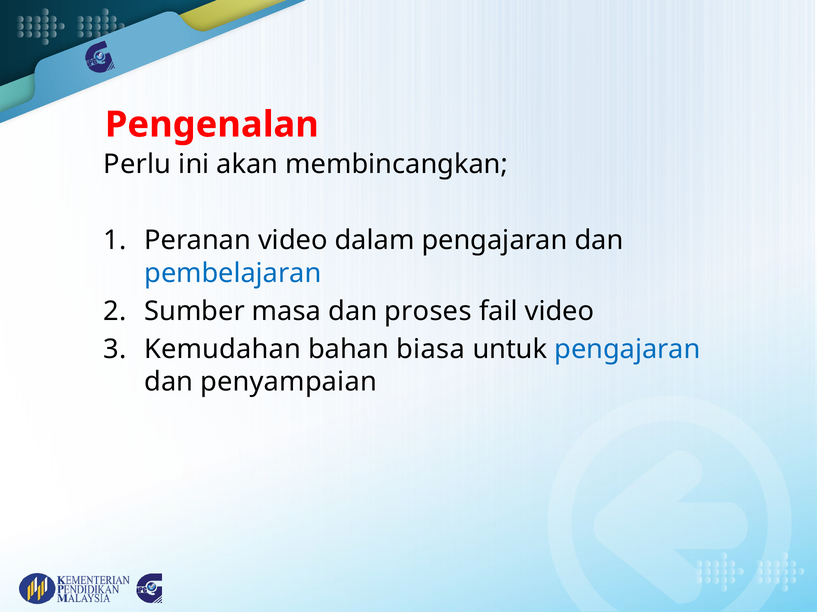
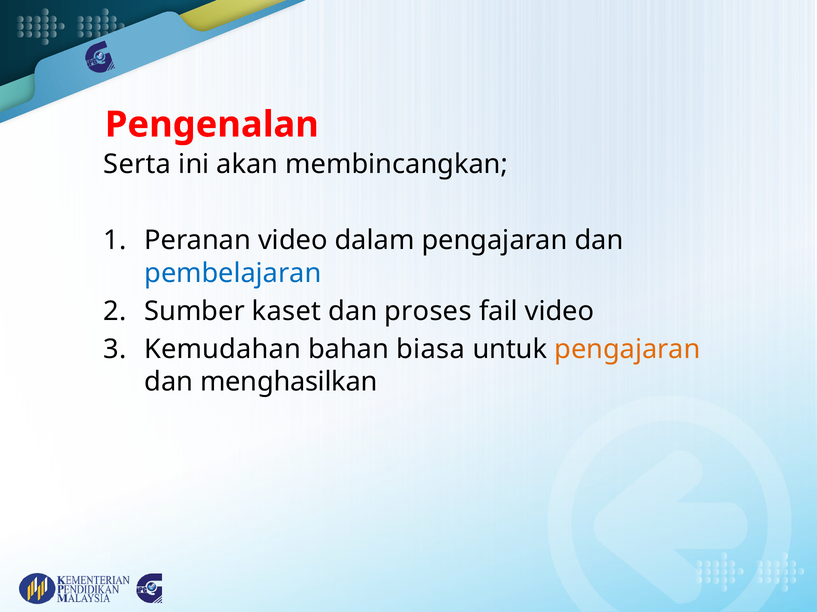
Perlu: Perlu -> Serta (137, 164)
masa: masa -> kaset (286, 311)
pengajaran colour: blue -> orange (627, 350)
penyampaian: penyampaian -> menghasilkan (289, 382)
